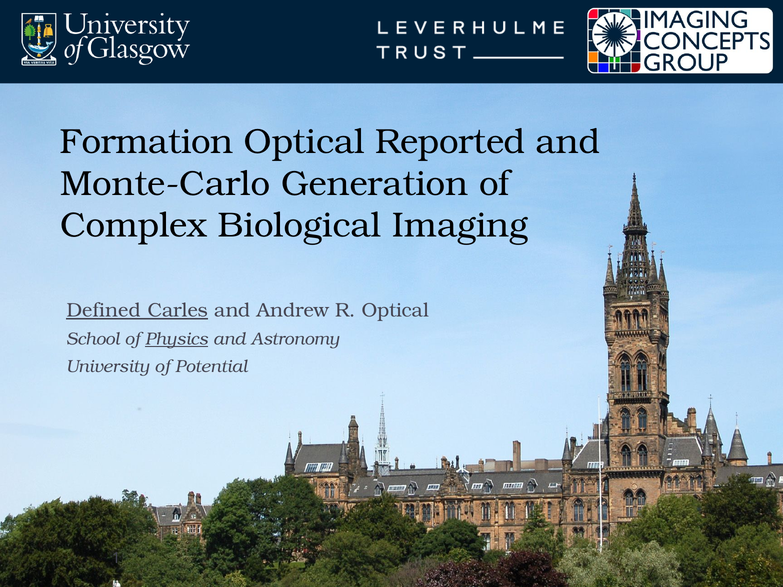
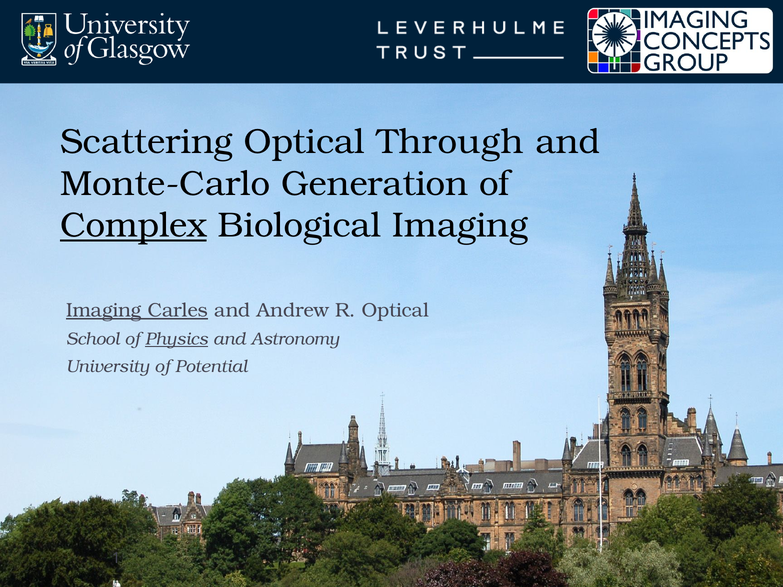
Formation: Formation -> Scattering (146, 142)
Reported: Reported -> Through (450, 142)
Complex underline: none -> present (133, 226)
Defined: Defined -> Imaging (104, 311)
